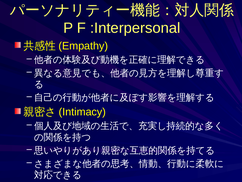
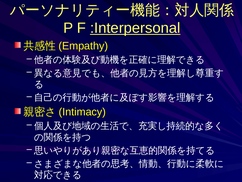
:Interpersonal underline: none -> present (135, 28)
